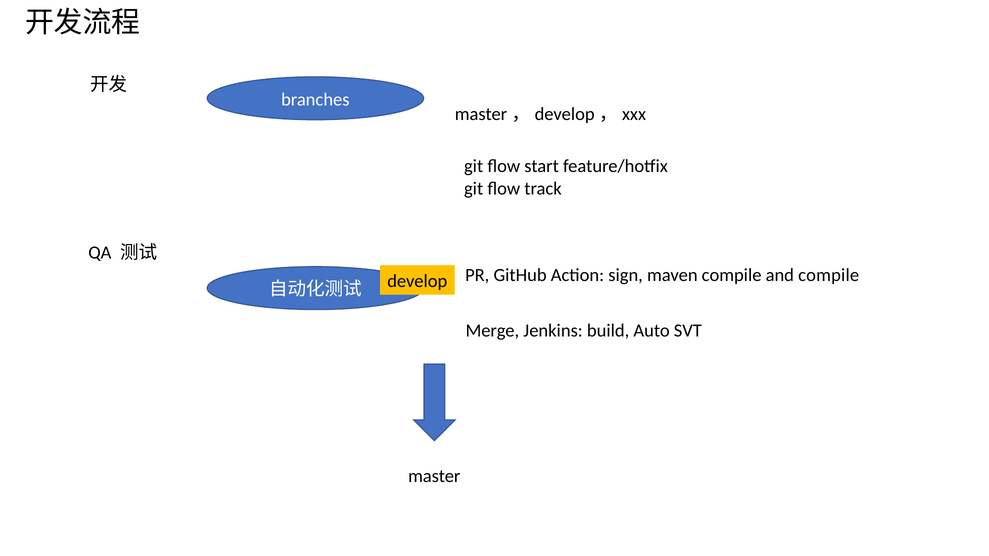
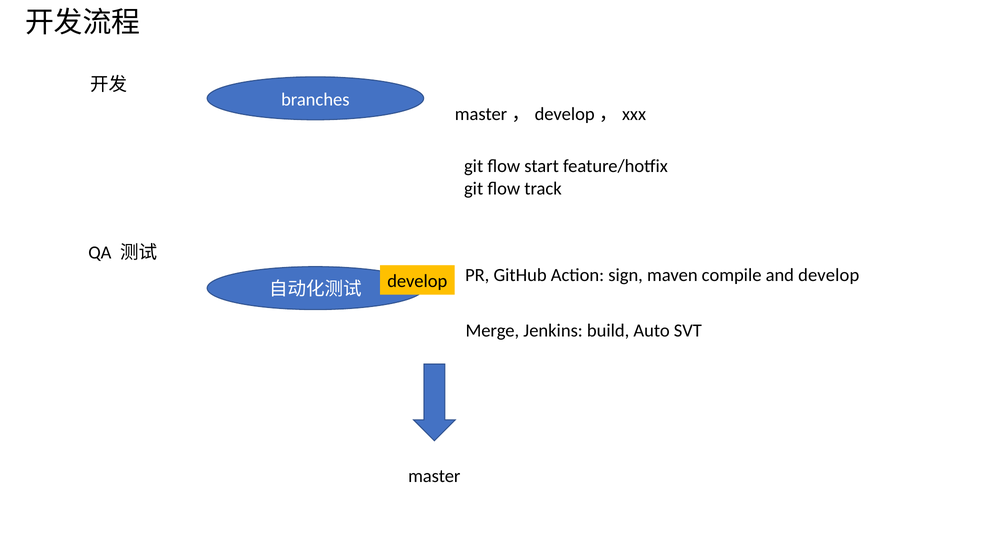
and compile: compile -> develop (829, 275)
